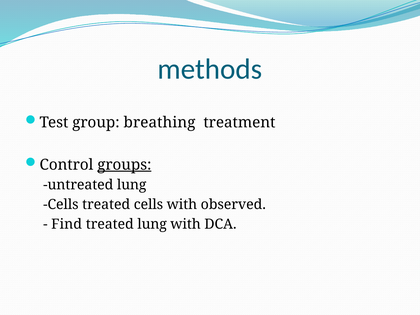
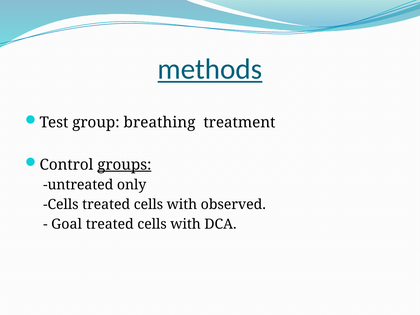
methods underline: none -> present (210, 69)
untreated lung: lung -> only (132, 185)
Find: Find -> Goal (67, 224)
lung: lung -> cells (152, 224)
